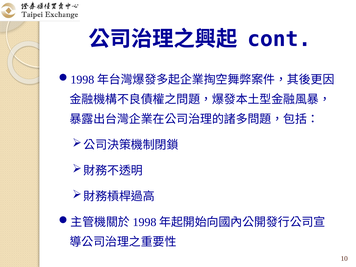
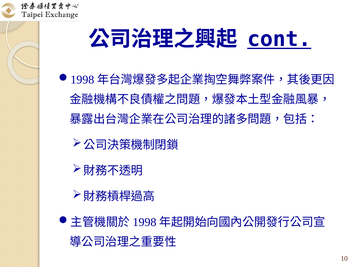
cont underline: none -> present (279, 39)
